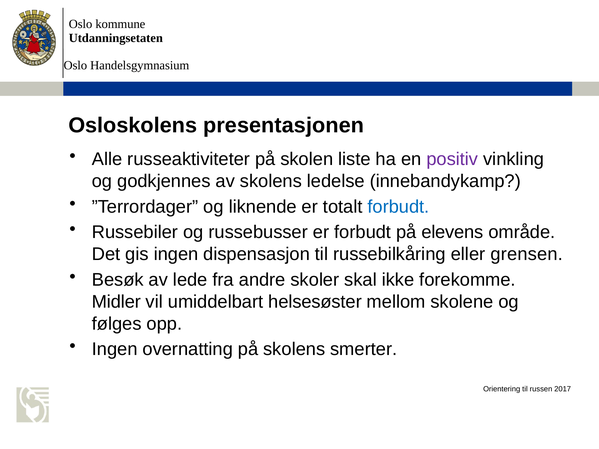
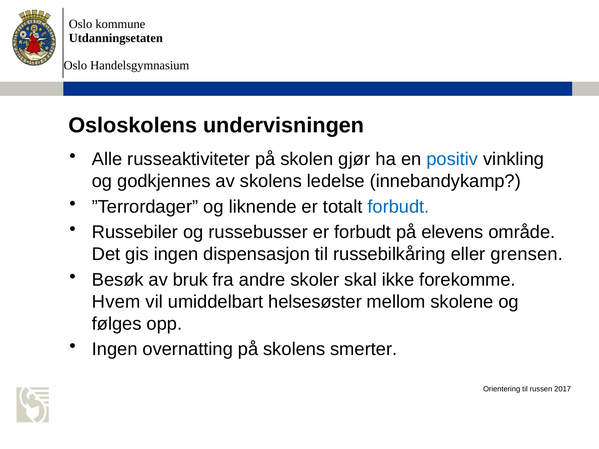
presentasjonen: presentasjonen -> undervisningen (284, 126)
liste: liste -> gjør (354, 159)
positiv colour: purple -> blue (452, 159)
lede: lede -> bruk (190, 280)
Midler: Midler -> Hvem (116, 302)
